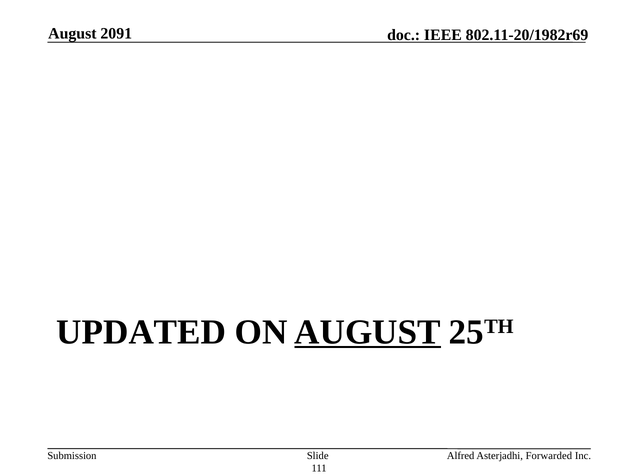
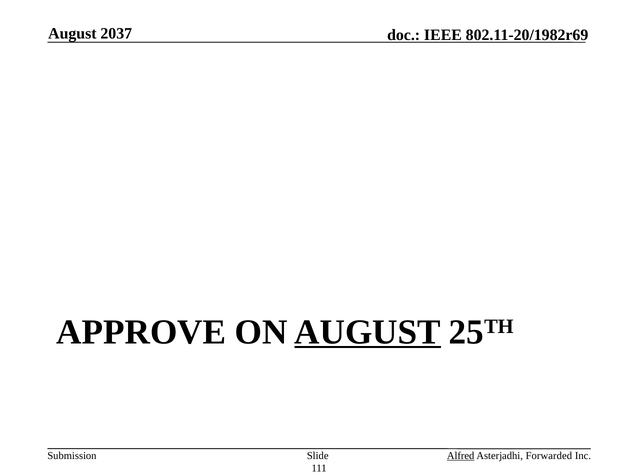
2091: 2091 -> 2037 (116, 34)
UPDATED: UPDATED -> APPROVE (141, 332)
Alfred underline: none -> present (461, 455)
